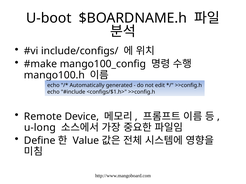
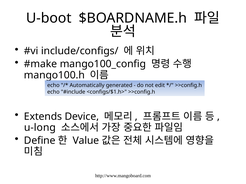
Remote: Remote -> Extends (43, 117)
